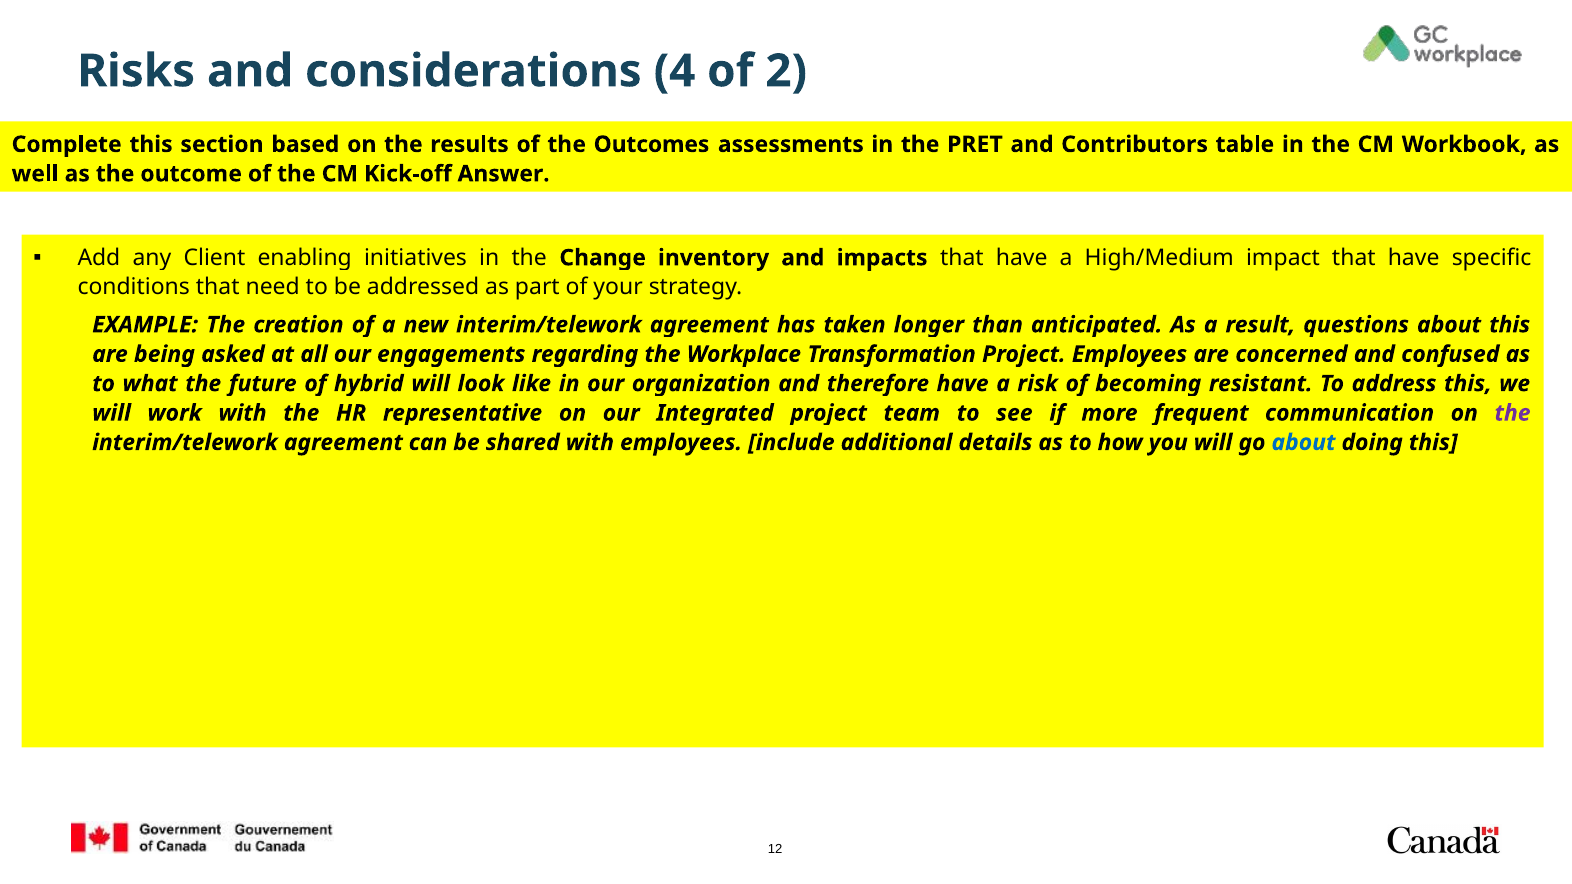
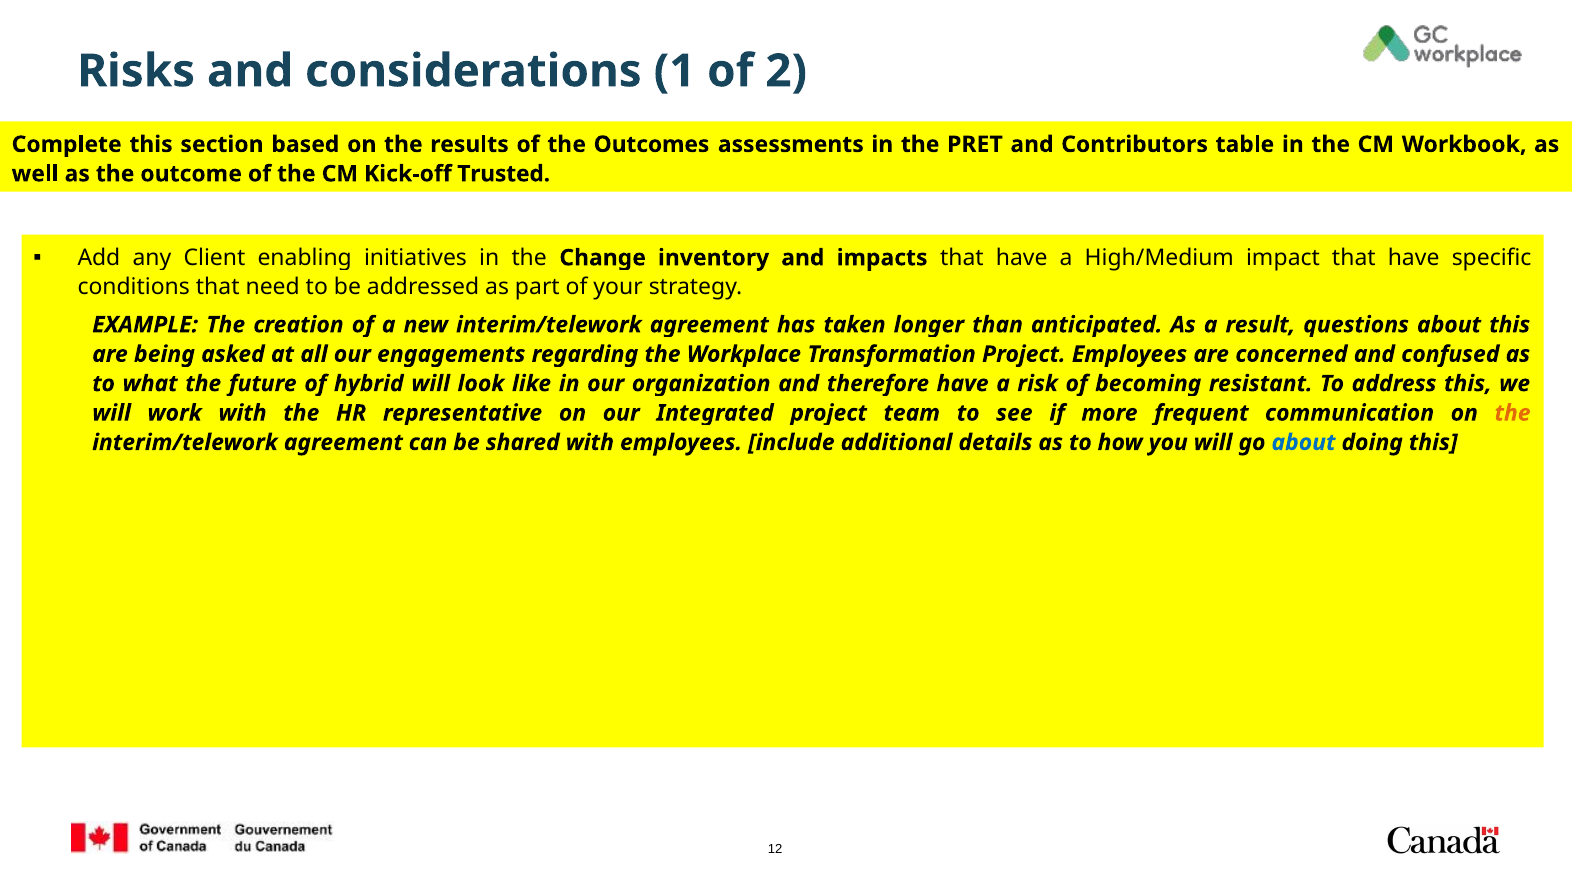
4: 4 -> 1 (675, 71)
Answer: Answer -> Trusted (504, 174)
the colour: purple -> orange (1513, 413)
